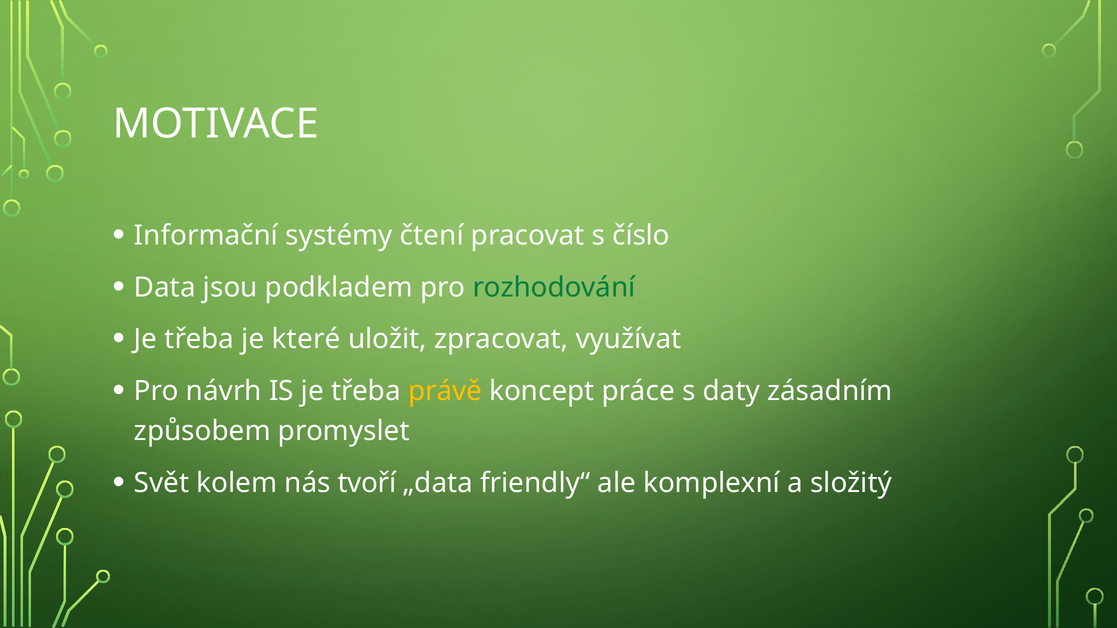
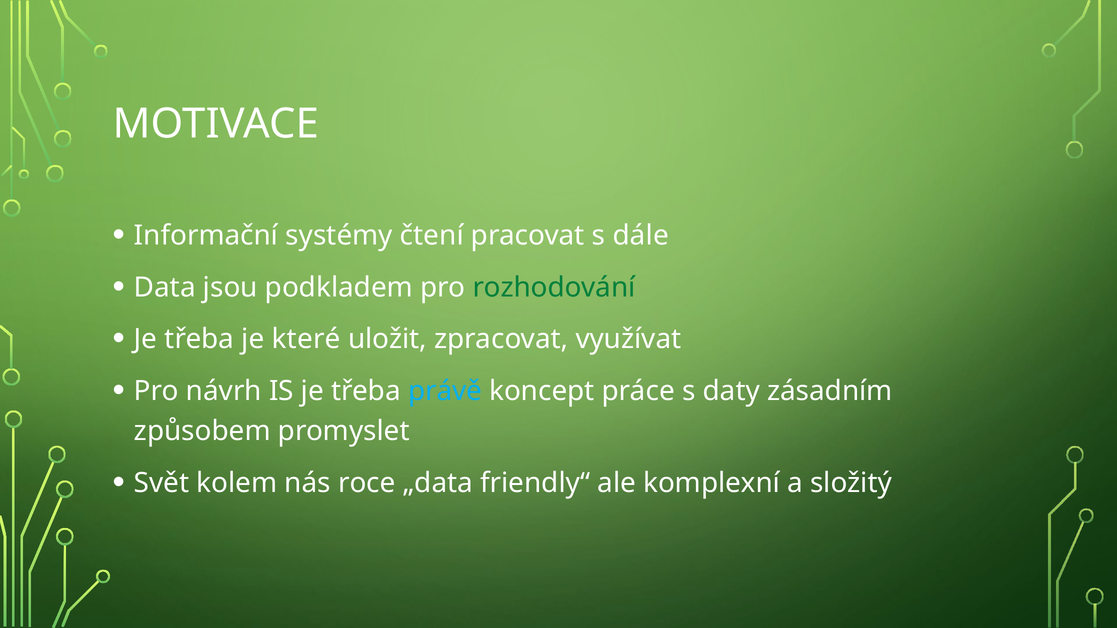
číslo: číslo -> dále (641, 236)
právě colour: yellow -> light blue (445, 391)
tvoří: tvoří -> roce (367, 483)
